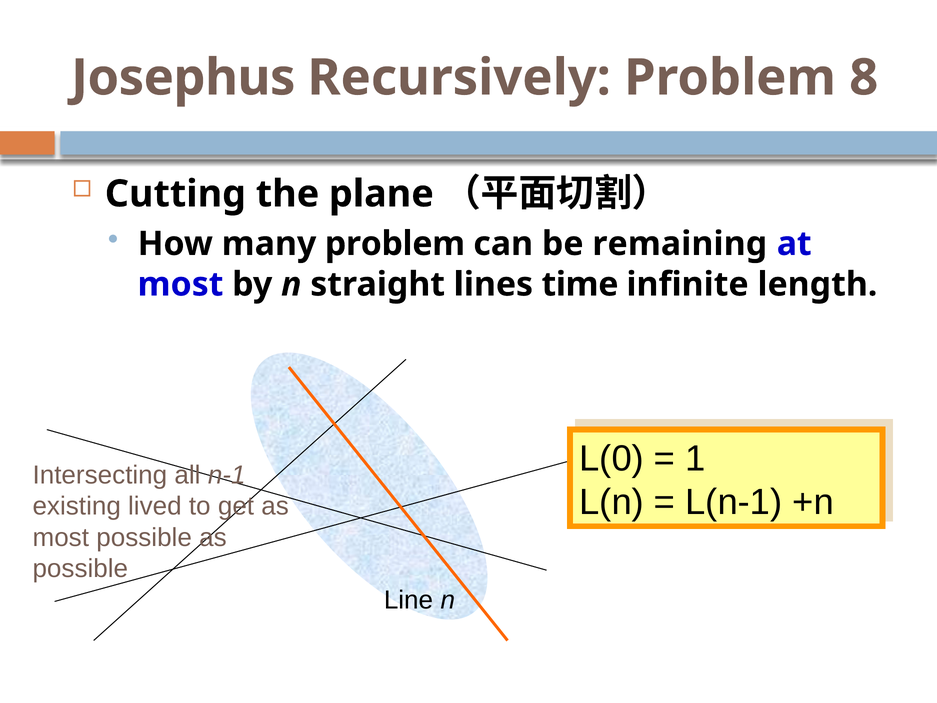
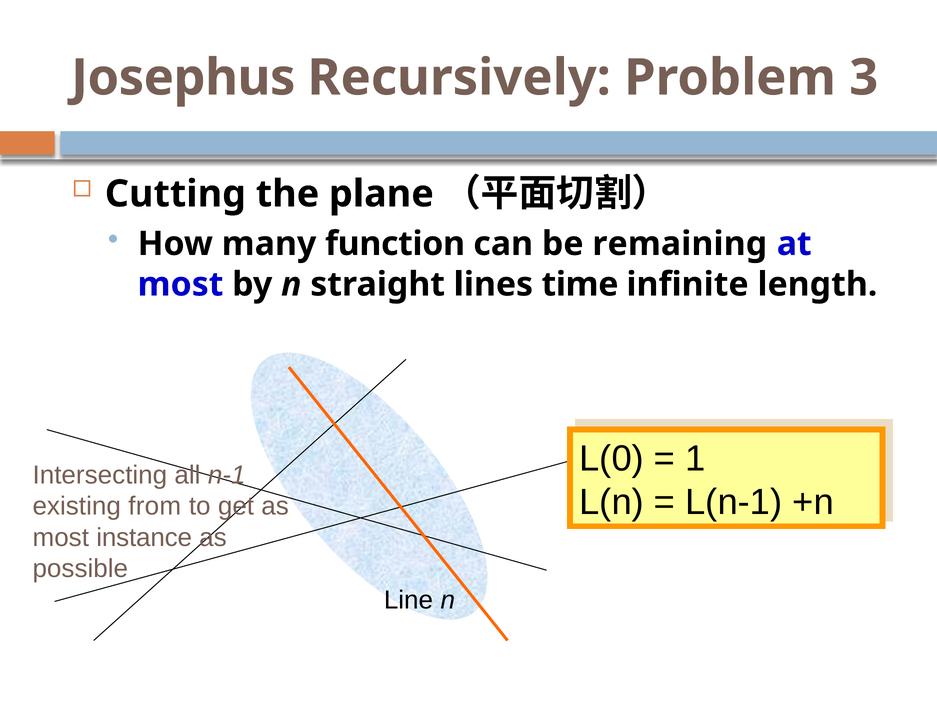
8: 8 -> 3 (864, 78)
many problem: problem -> function (395, 244)
lived: lived -> from (155, 506)
most possible: possible -> instance (144, 537)
